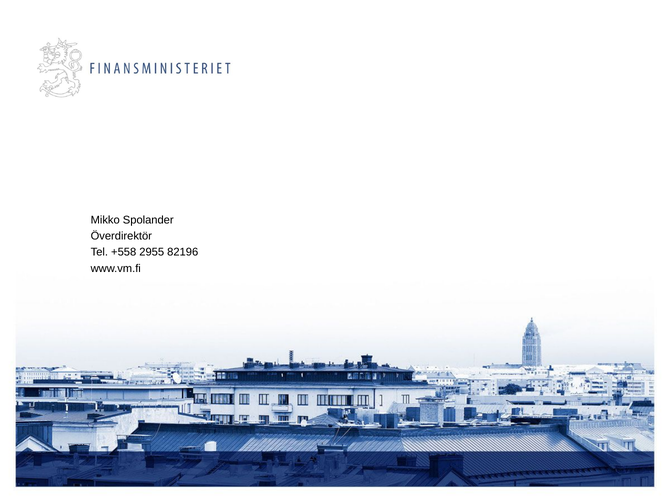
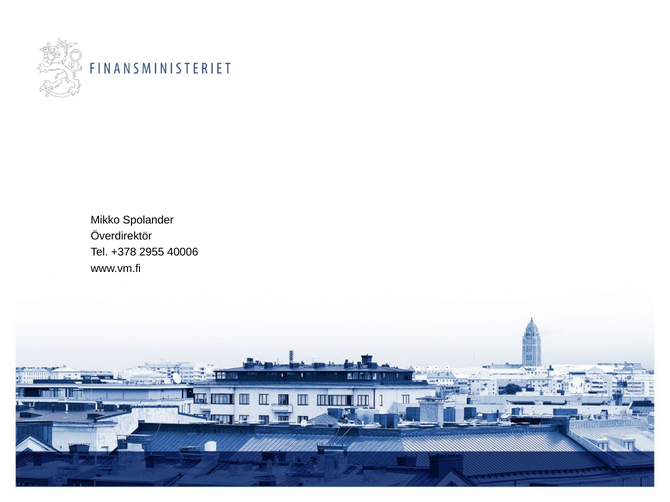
+558: +558 -> +378 (124, 253)
82196: 82196 -> 40006 (183, 253)
